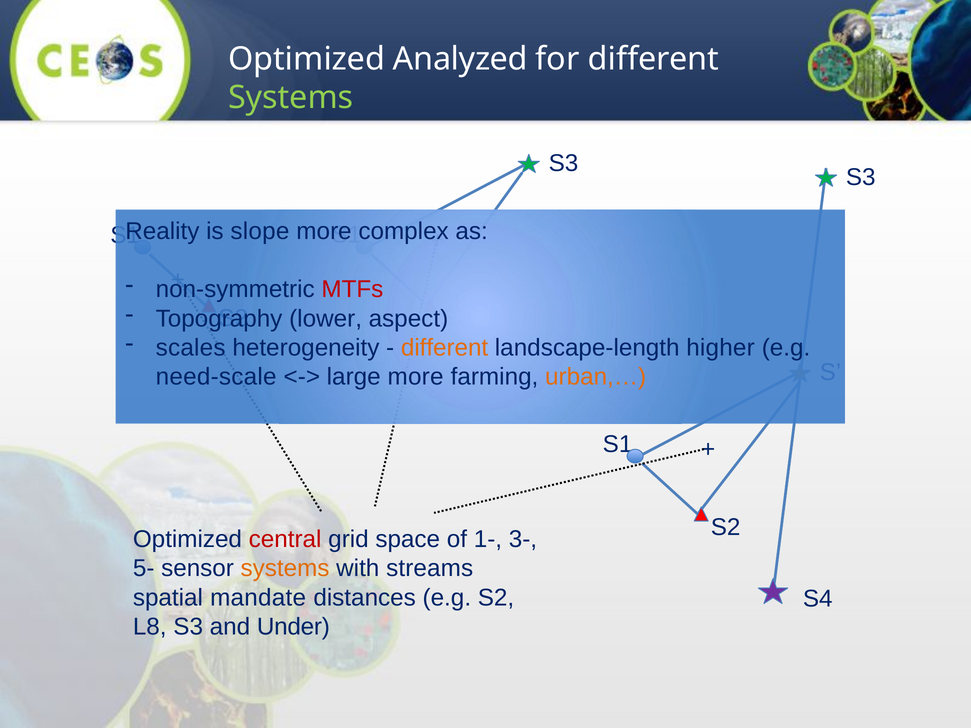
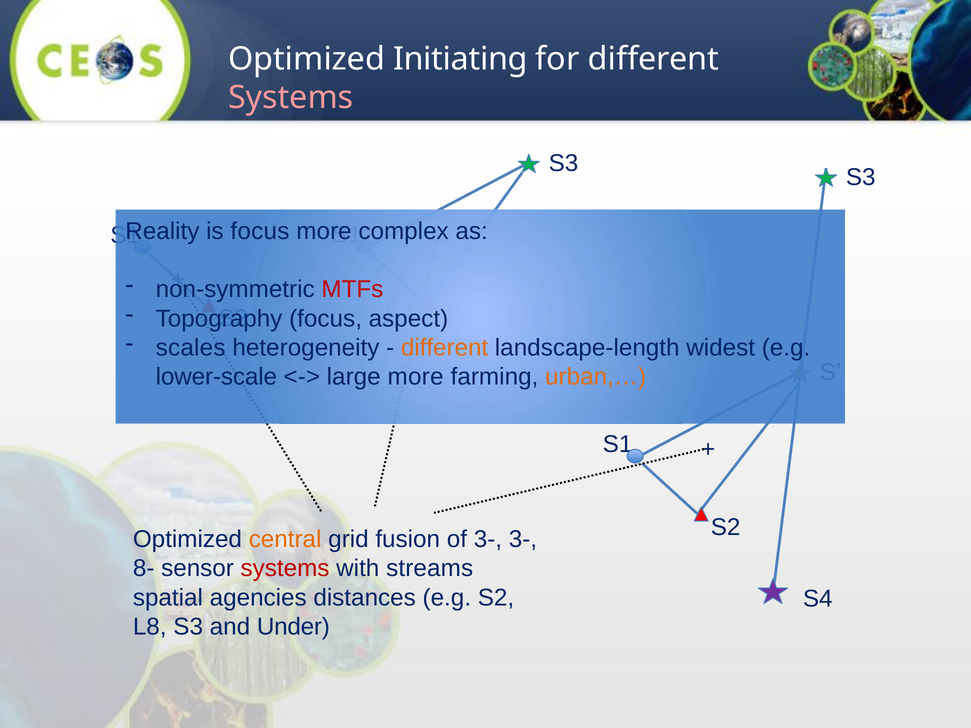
Analyzed: Analyzed -> Initiating (460, 59)
Systems colour: light green -> pink (291, 98)
is slope: slope -> focus (260, 231)
lower: lower -> focus (326, 319)
higher: higher -> widest (721, 348)
need-scale: need-scale -> lower-scale (216, 377)
central colour: red -> orange (285, 539)
space: space -> fusion (408, 539)
of 1-: 1- -> 3- (488, 539)
5-: 5- -> 8- (144, 569)
systems colour: orange -> red (285, 569)
mandate: mandate -> agencies (258, 598)
